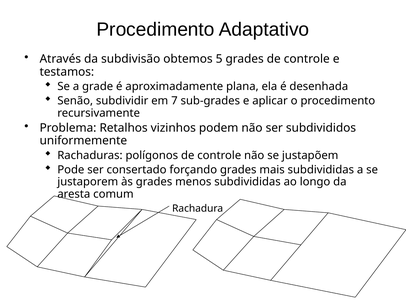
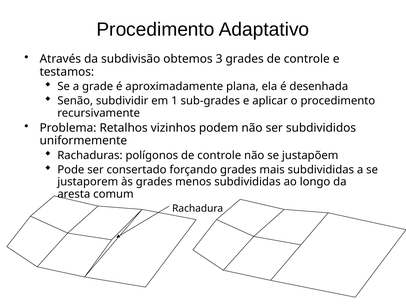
5: 5 -> 3 (219, 59)
7: 7 -> 1 (174, 101)
